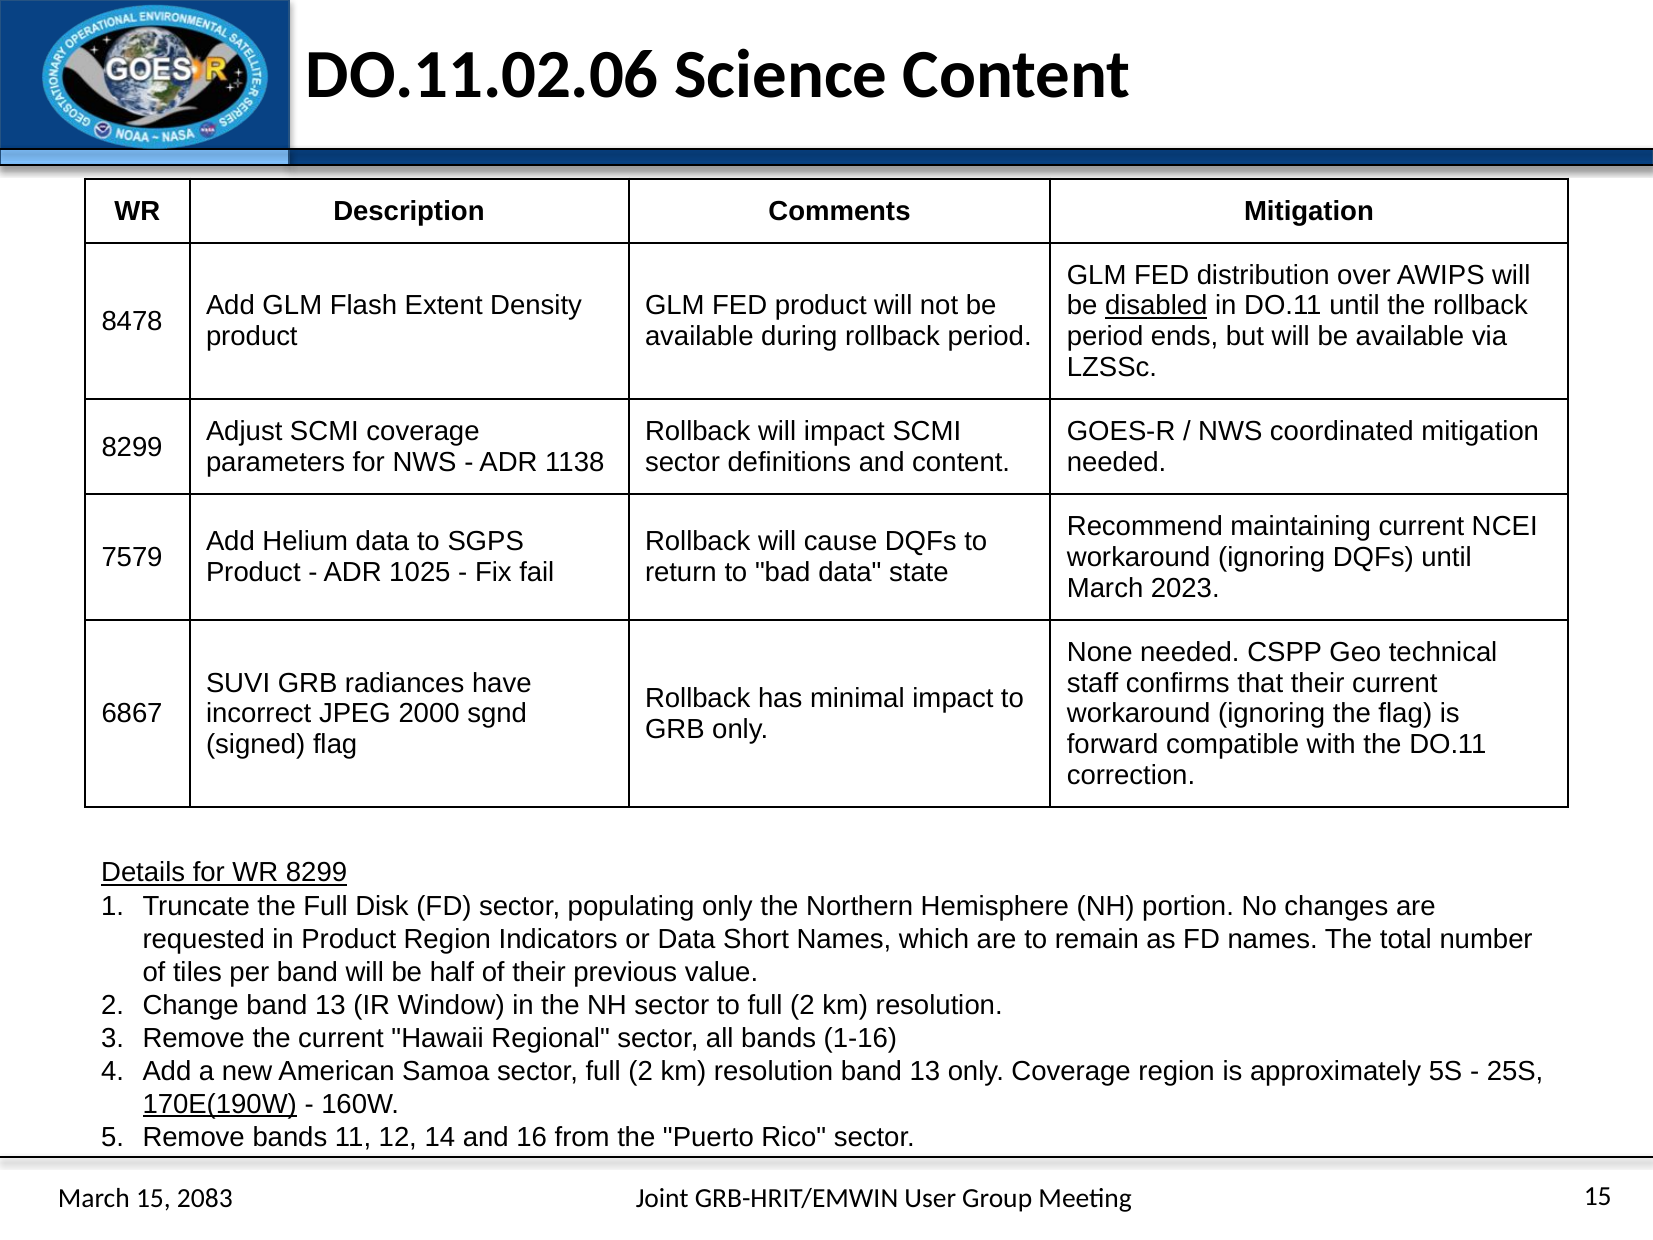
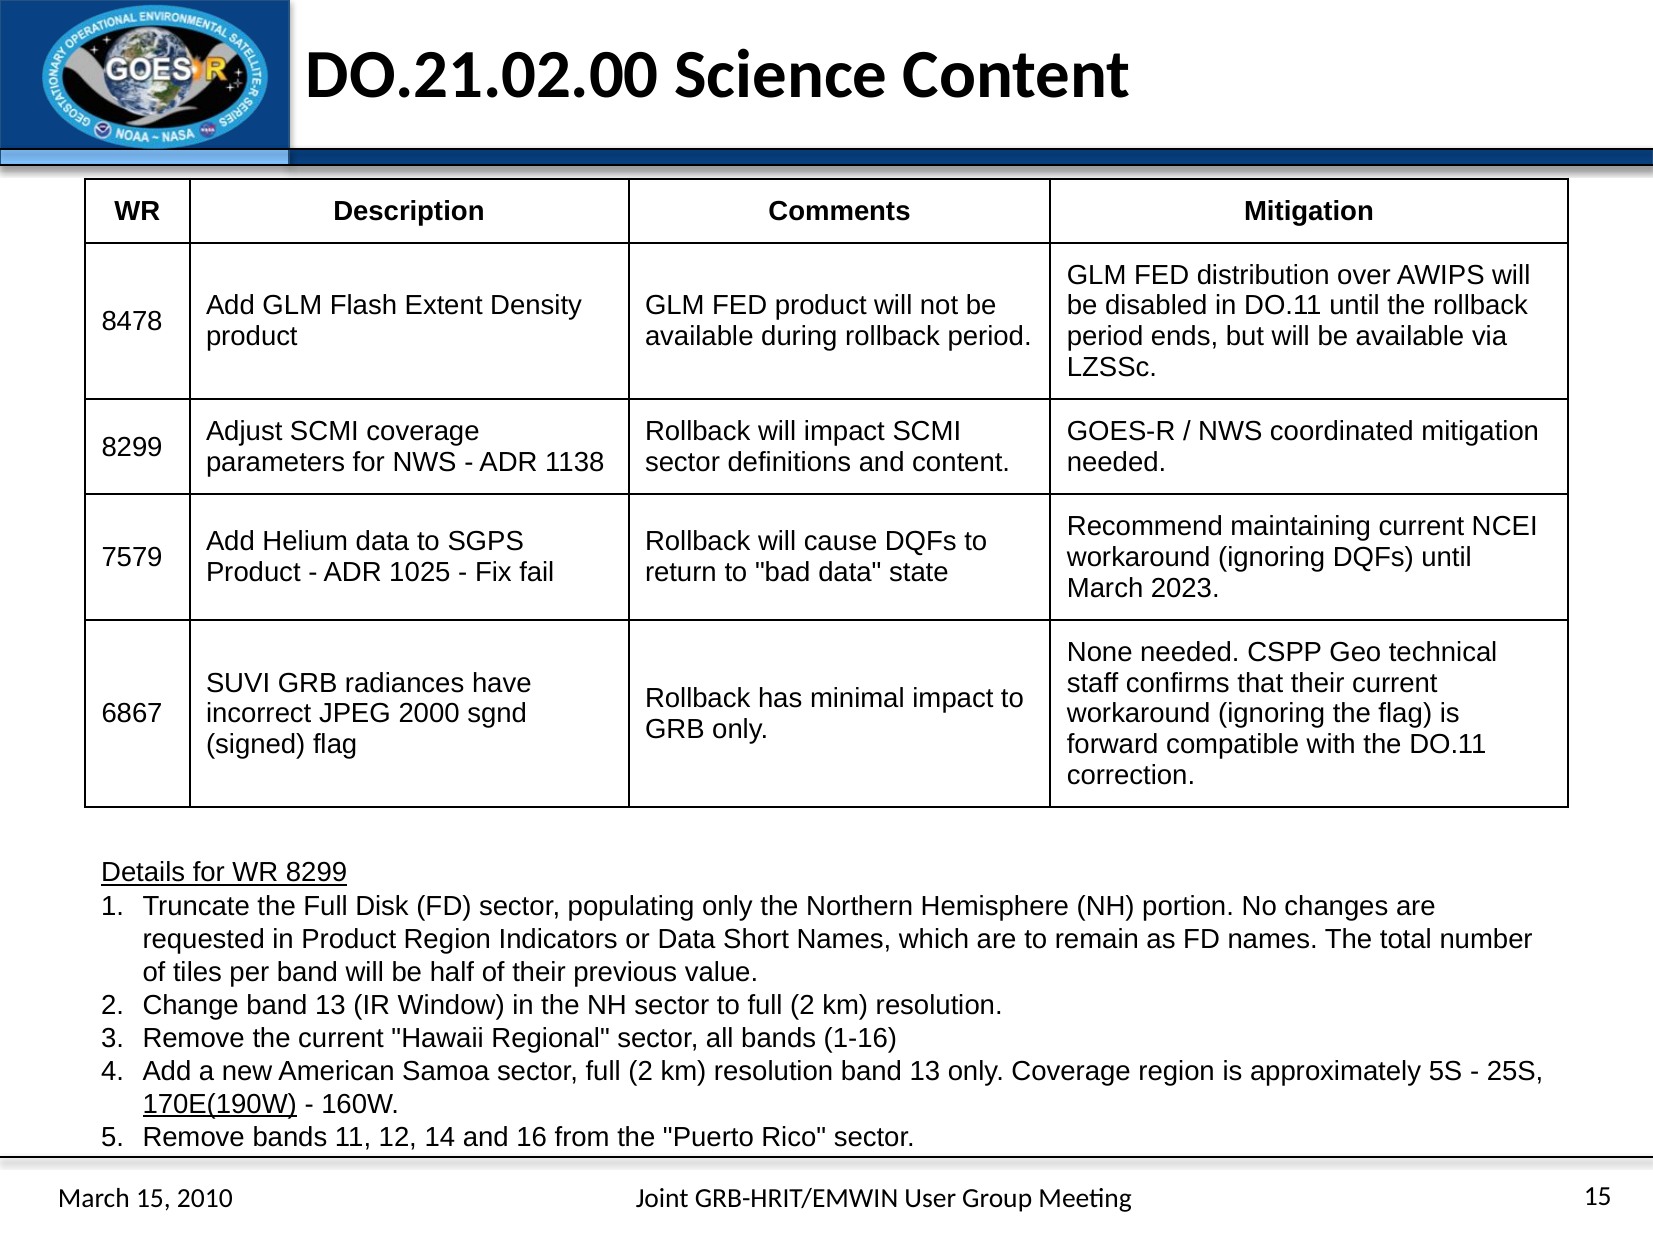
DO.11.02.06: DO.11.02.06 -> DO.21.02.00 (482, 75)
disabled underline: present -> none (1156, 306)
2083: 2083 -> 2010 (205, 1198)
